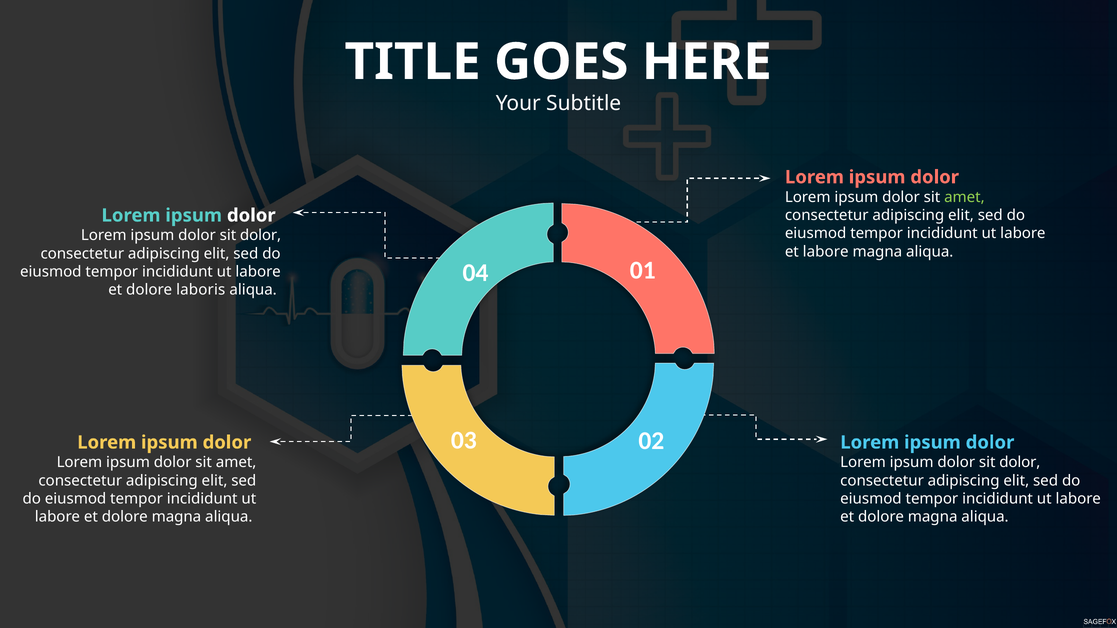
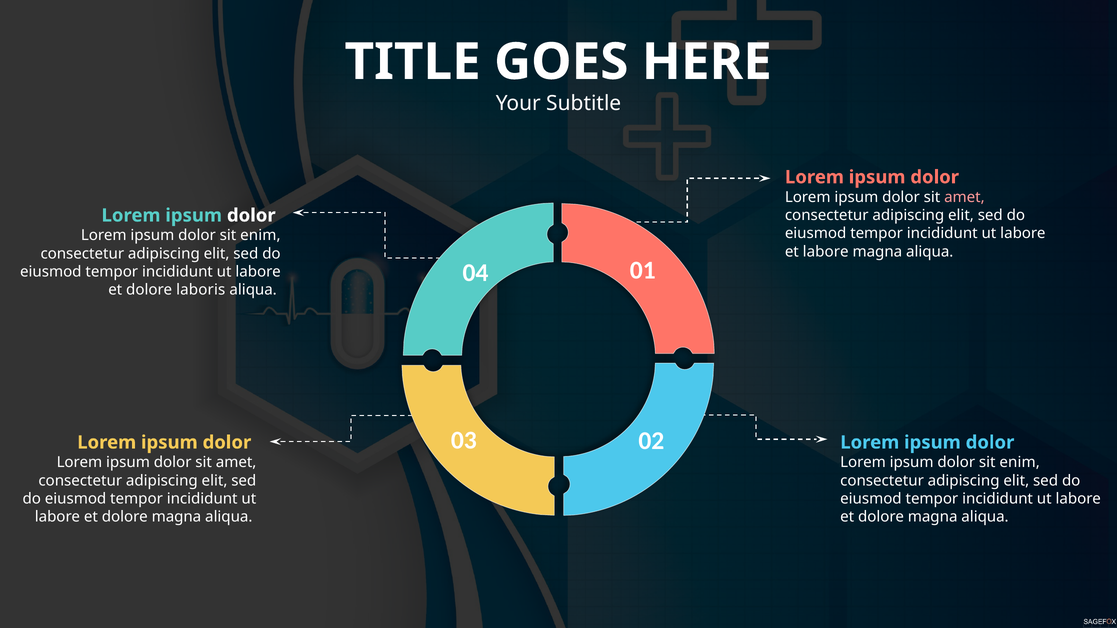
amet colour: light green -> pink (964, 197)
dolor: dolor -> enim (260, 236)
dolor: dolor -> enim (1020, 463)
